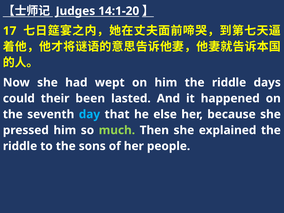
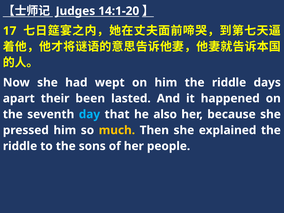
could: could -> apart (19, 98)
else: else -> also (165, 114)
much colour: light green -> yellow (117, 130)
